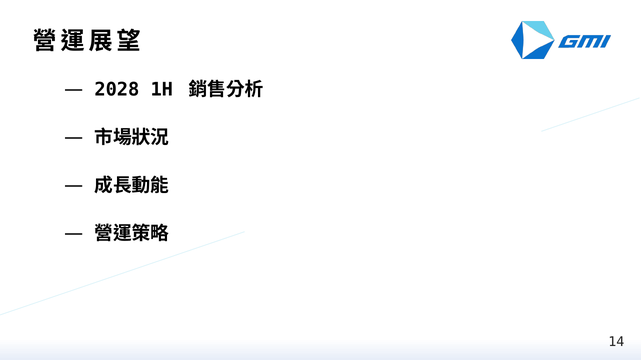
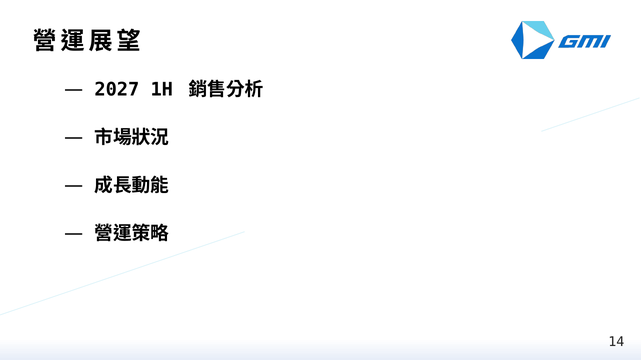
2028: 2028 -> 2027 (117, 90)
